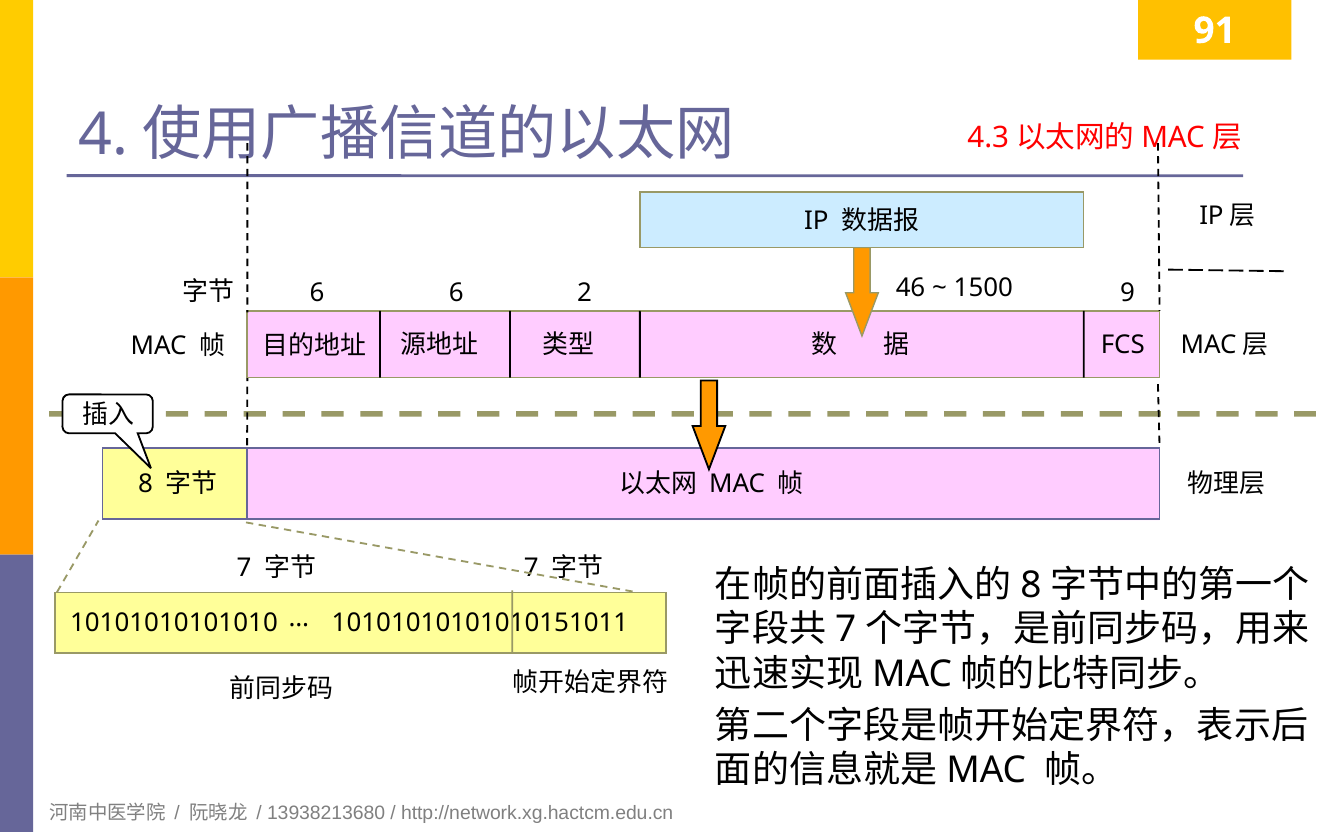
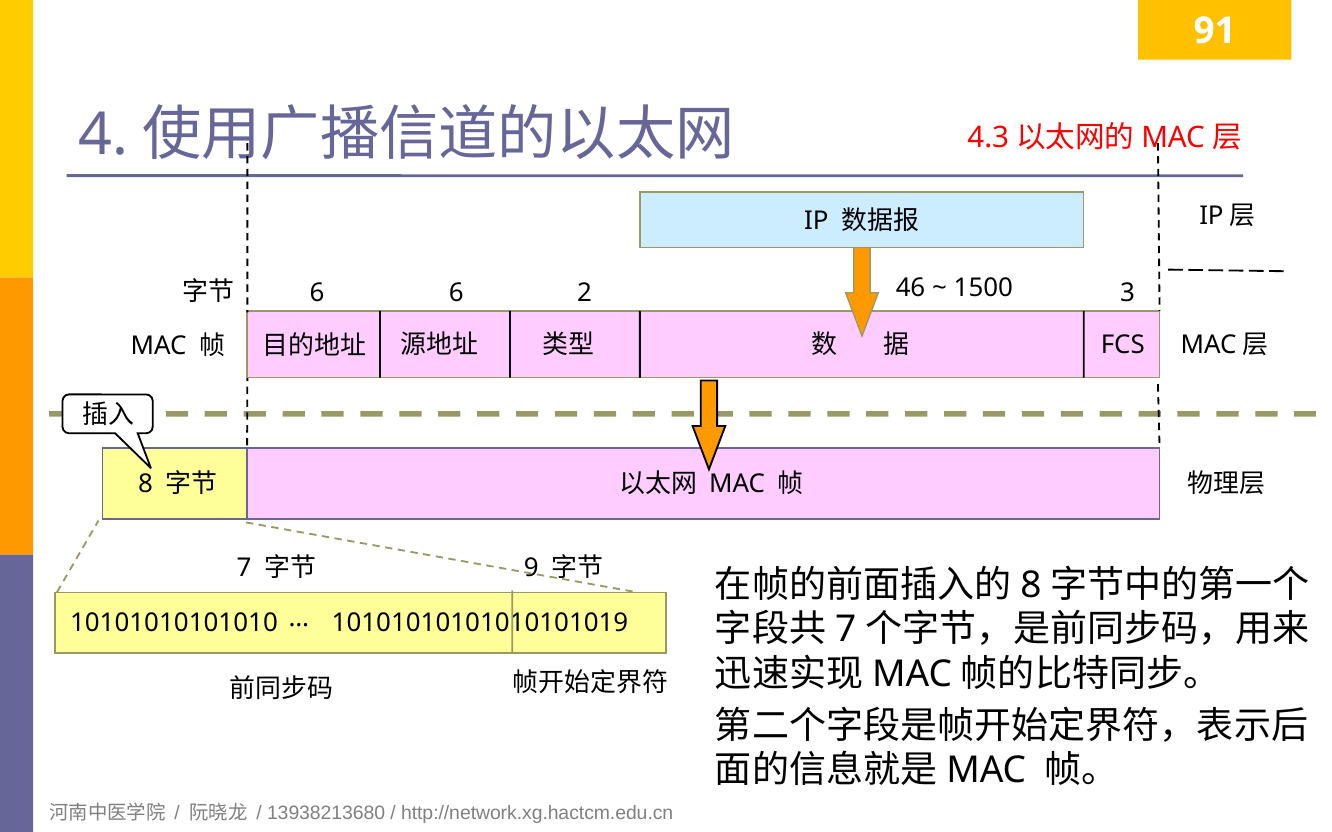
9: 9 -> 3 (1128, 293)
7: 7 -> 9 (531, 568)
10101010101010151011: 10101010101010151011 -> 10101010101010101019 (480, 623)
